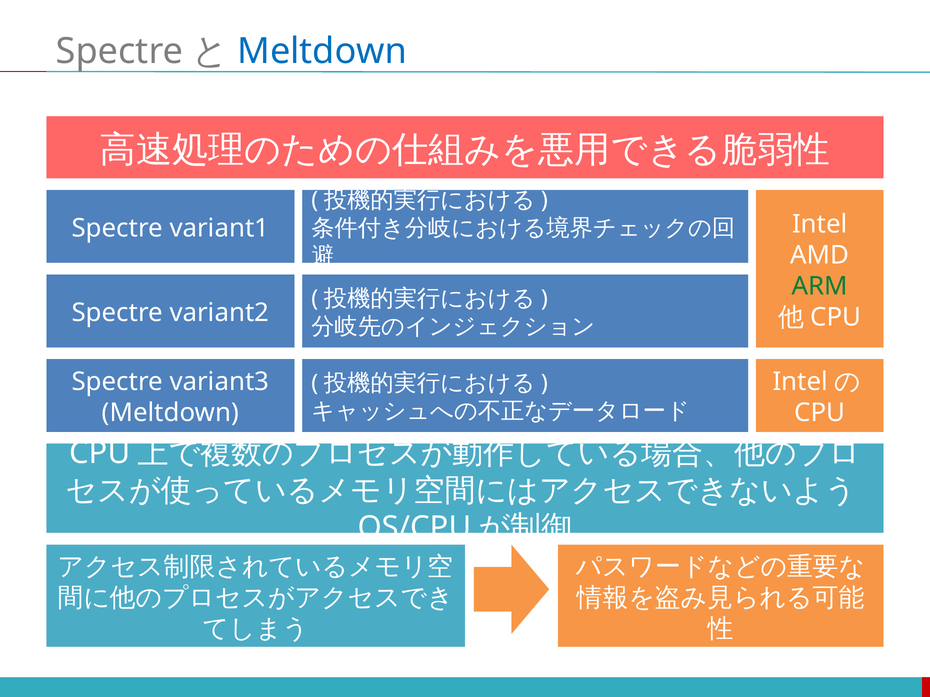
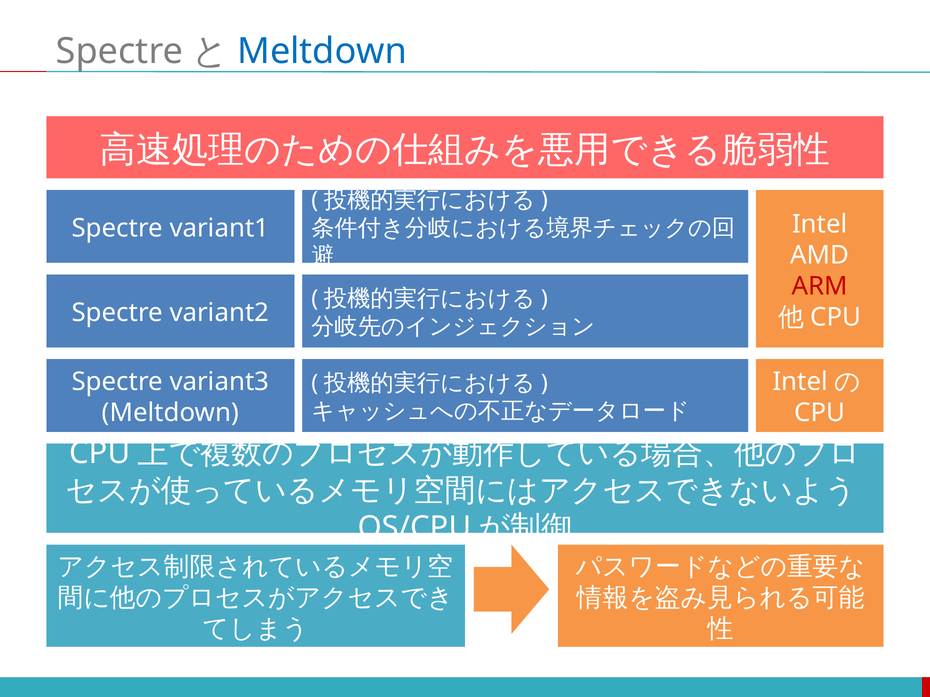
ARM colour: green -> red (820, 286)
